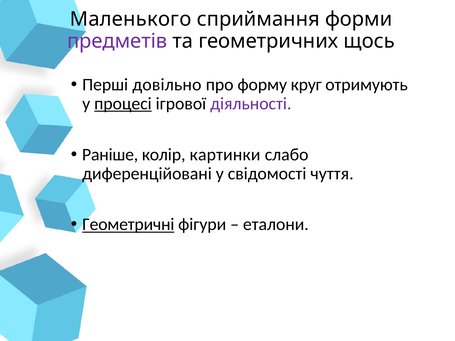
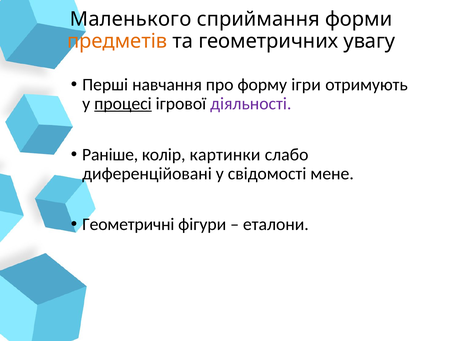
предметів colour: purple -> orange (117, 41)
щось: щось -> увагу (369, 41)
довільно: довільно -> навчання (167, 85)
круг: круг -> ігри (306, 85)
чуття: чуття -> мене (332, 174)
Геометричні underline: present -> none (128, 225)
